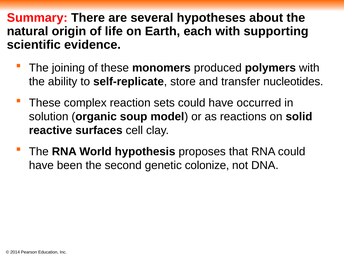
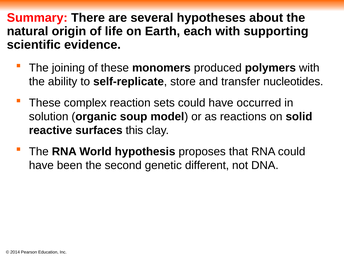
cell: cell -> this (134, 130)
colonize: colonize -> different (207, 165)
